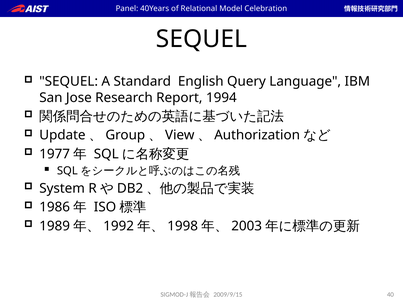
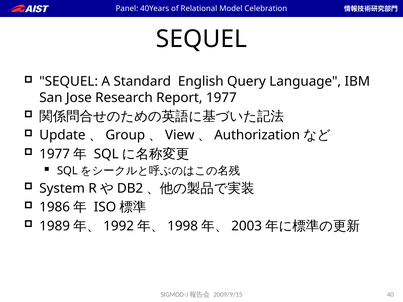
Report 1994: 1994 -> 1977 (221, 98)
